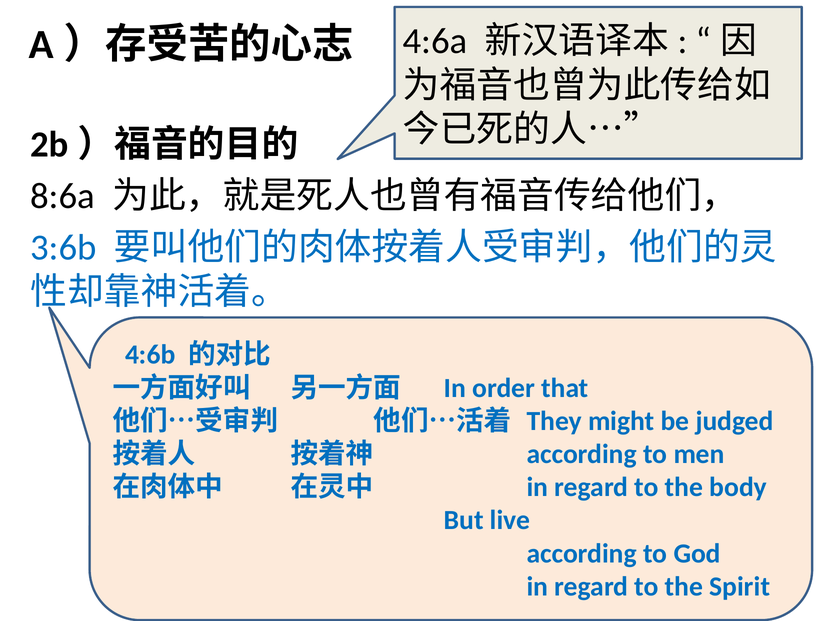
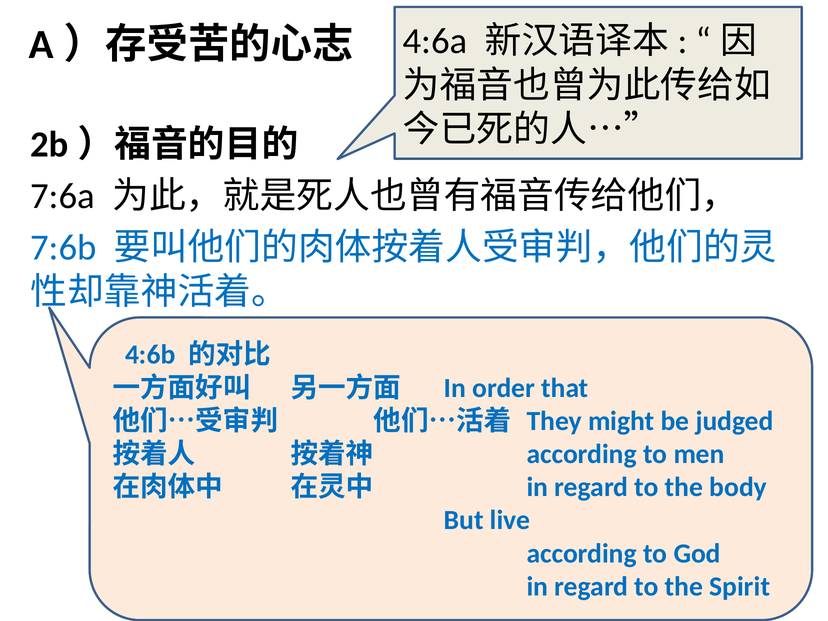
8:6a: 8:6a -> 7:6a (63, 196)
3:6b: 3:6b -> 7:6b (64, 248)
